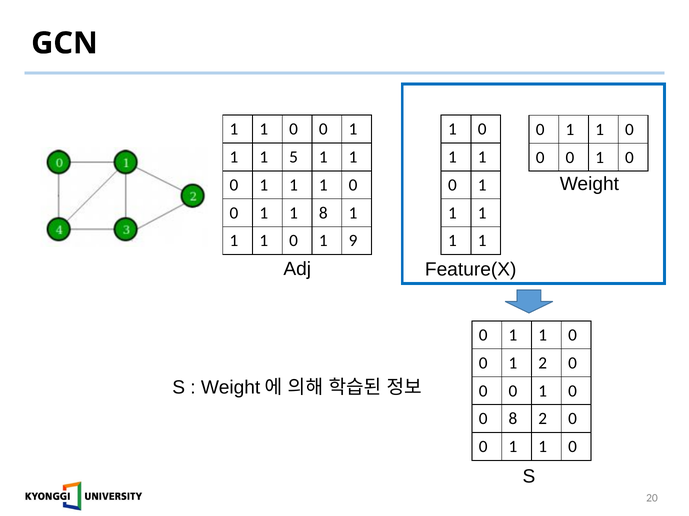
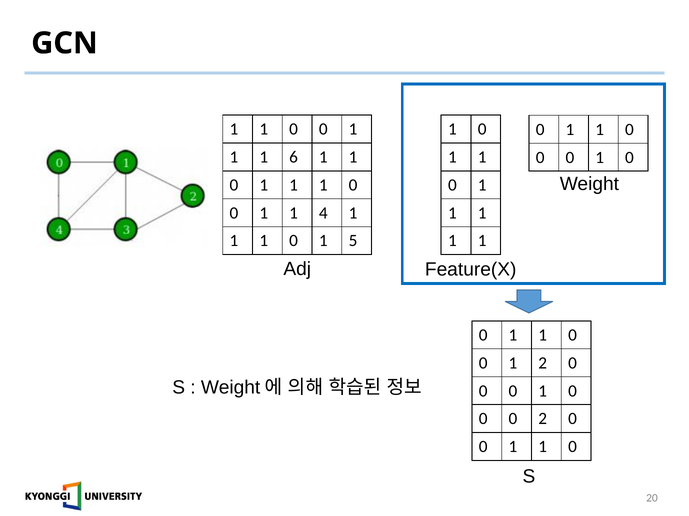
5: 5 -> 6 (293, 157)
1 8: 8 -> 4 (323, 213)
9: 9 -> 5 (353, 241)
8: 8 -> 0 (513, 419)
